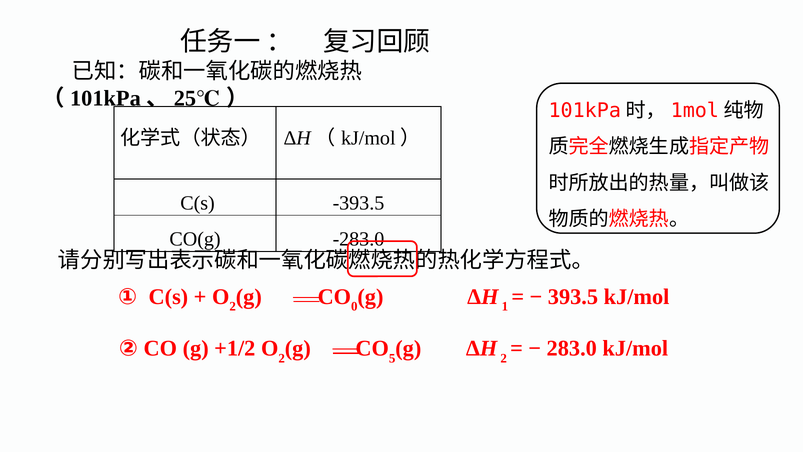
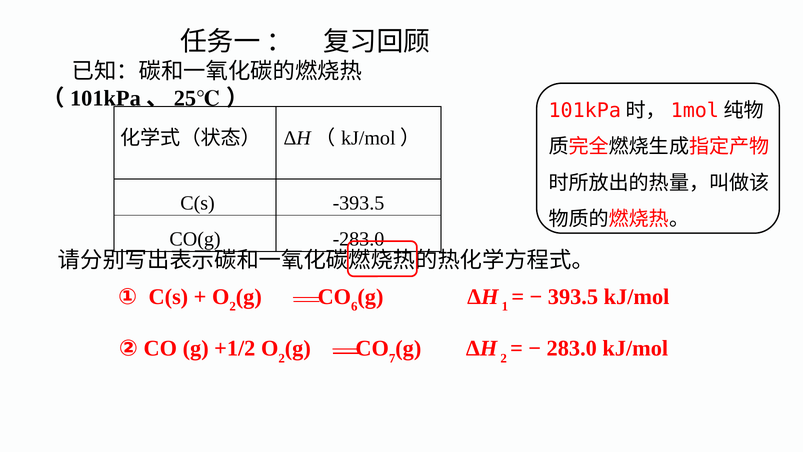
0: 0 -> 6 (354, 306)
5: 5 -> 7 (392, 358)
